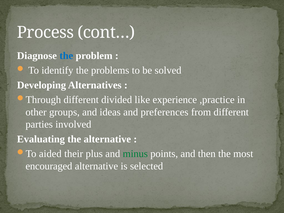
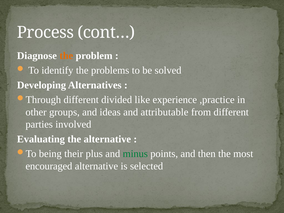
the colour: blue -> orange (66, 56)
preferences: preferences -> attributable (164, 112)
aided: aided -> being (50, 154)
